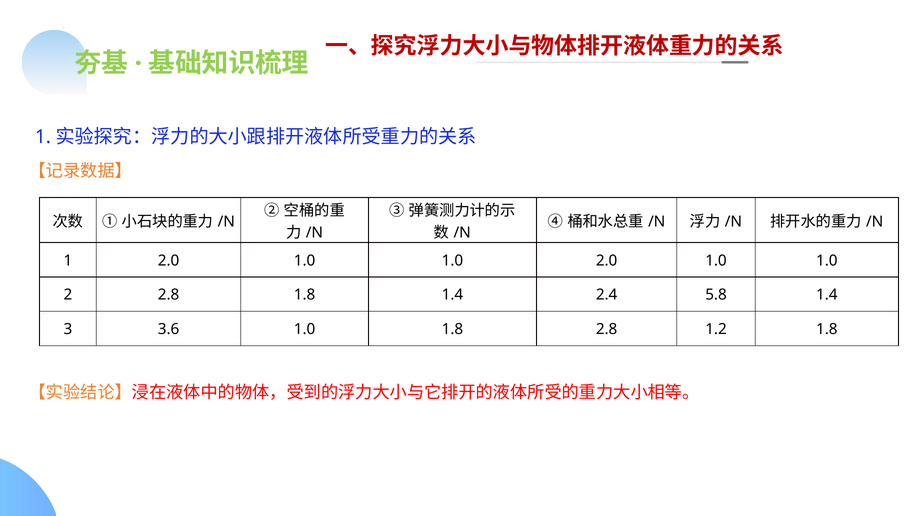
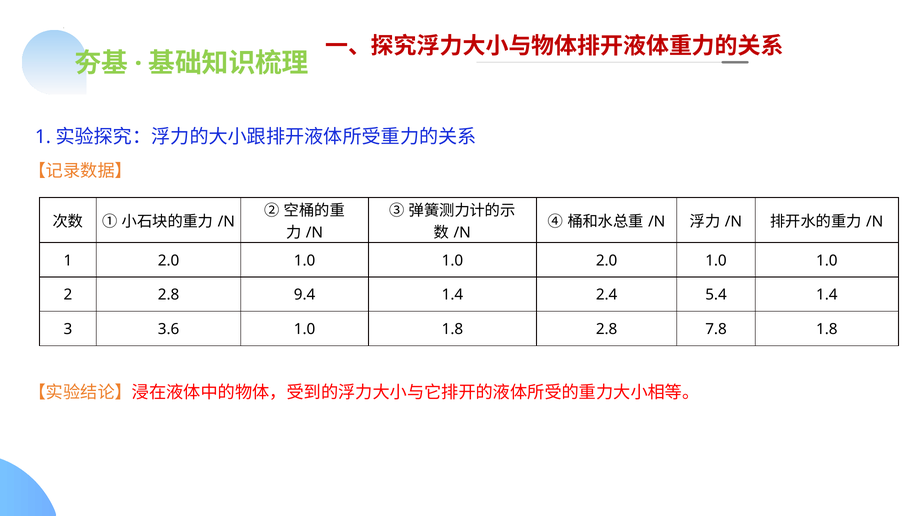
2.8 1.8: 1.8 -> 9.4 (305, 295)
5.8: 5.8 -> 5.4 (716, 295)
1.2: 1.2 -> 7.8 (716, 329)
